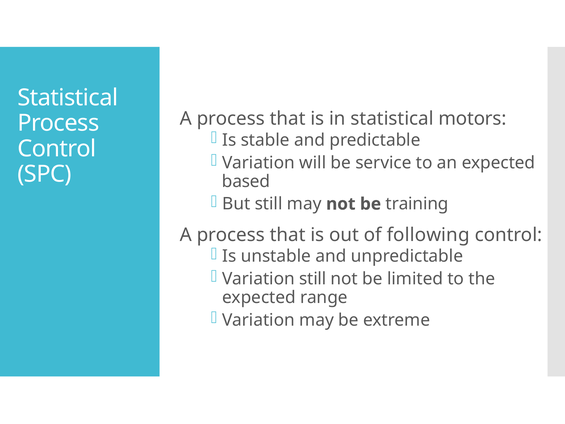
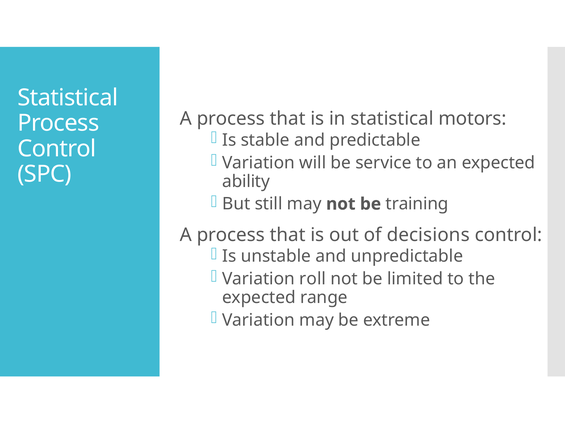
based: based -> ability (246, 181)
following: following -> decisions (428, 235)
Variation still: still -> roll (313, 279)
